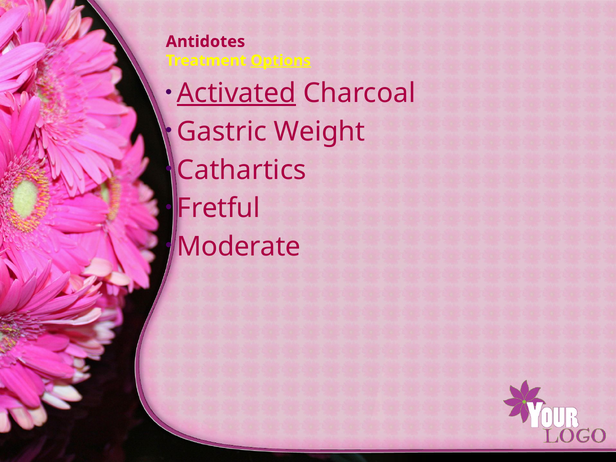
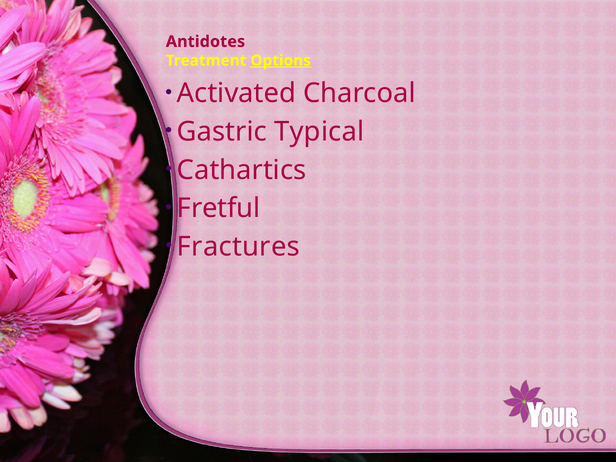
Activated underline: present -> none (236, 93)
Weight: Weight -> Typical (319, 132)
Moderate: Moderate -> Fractures (238, 247)
